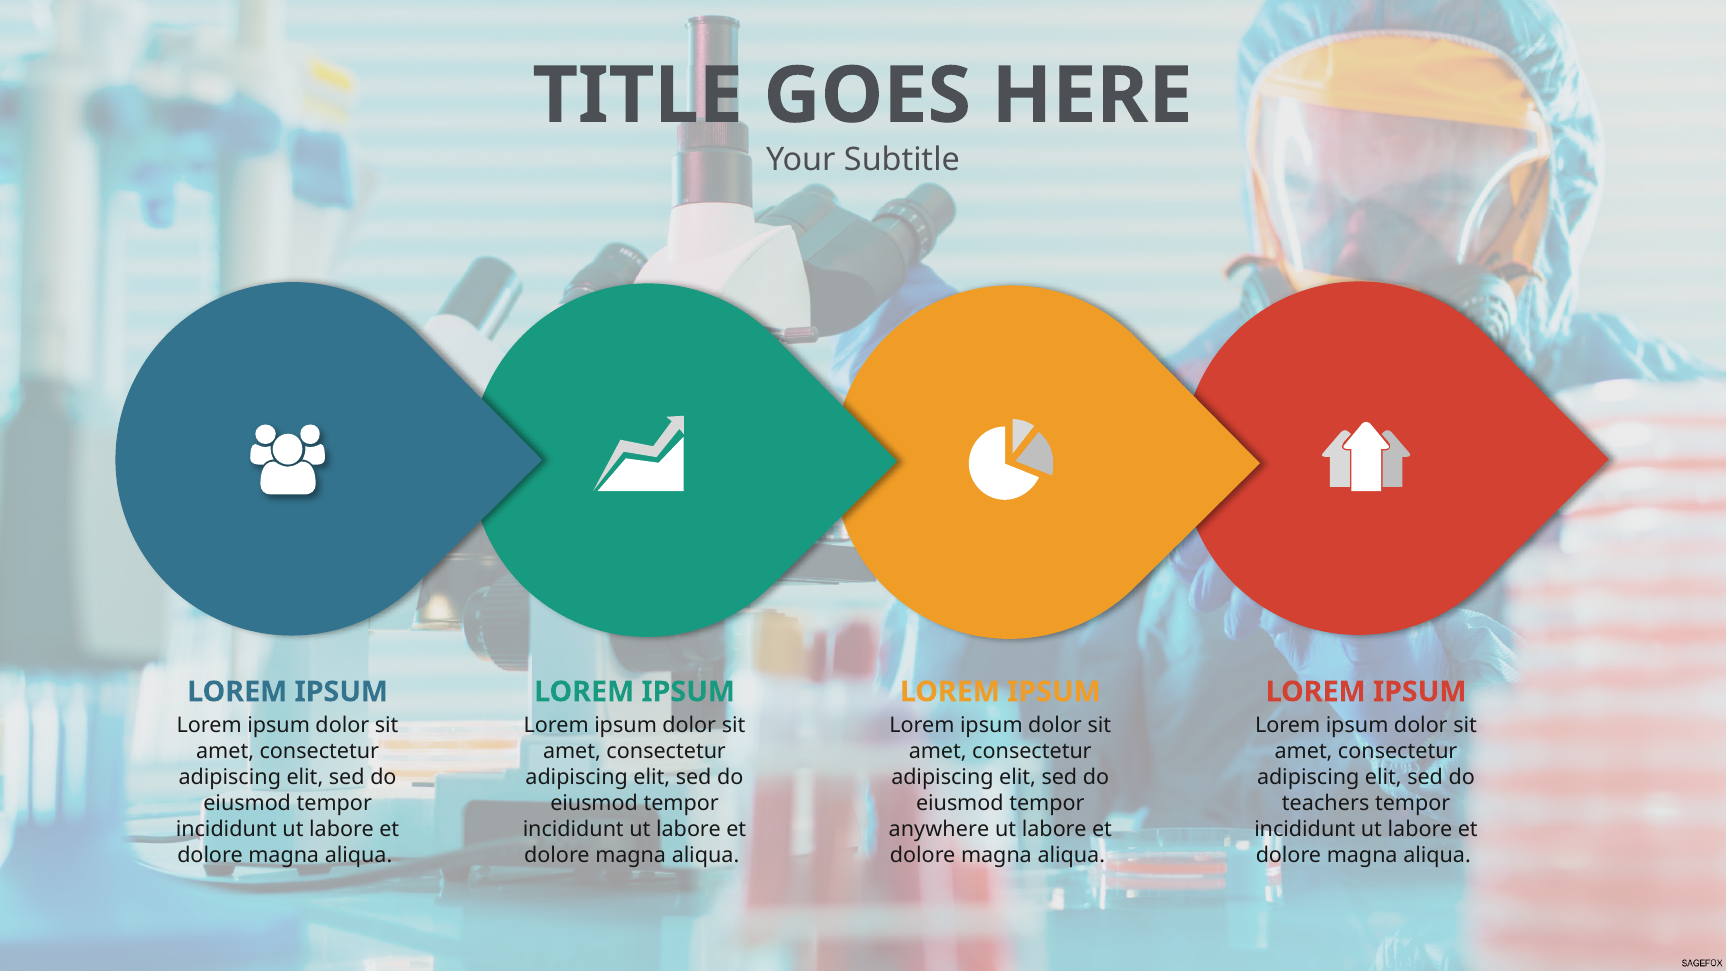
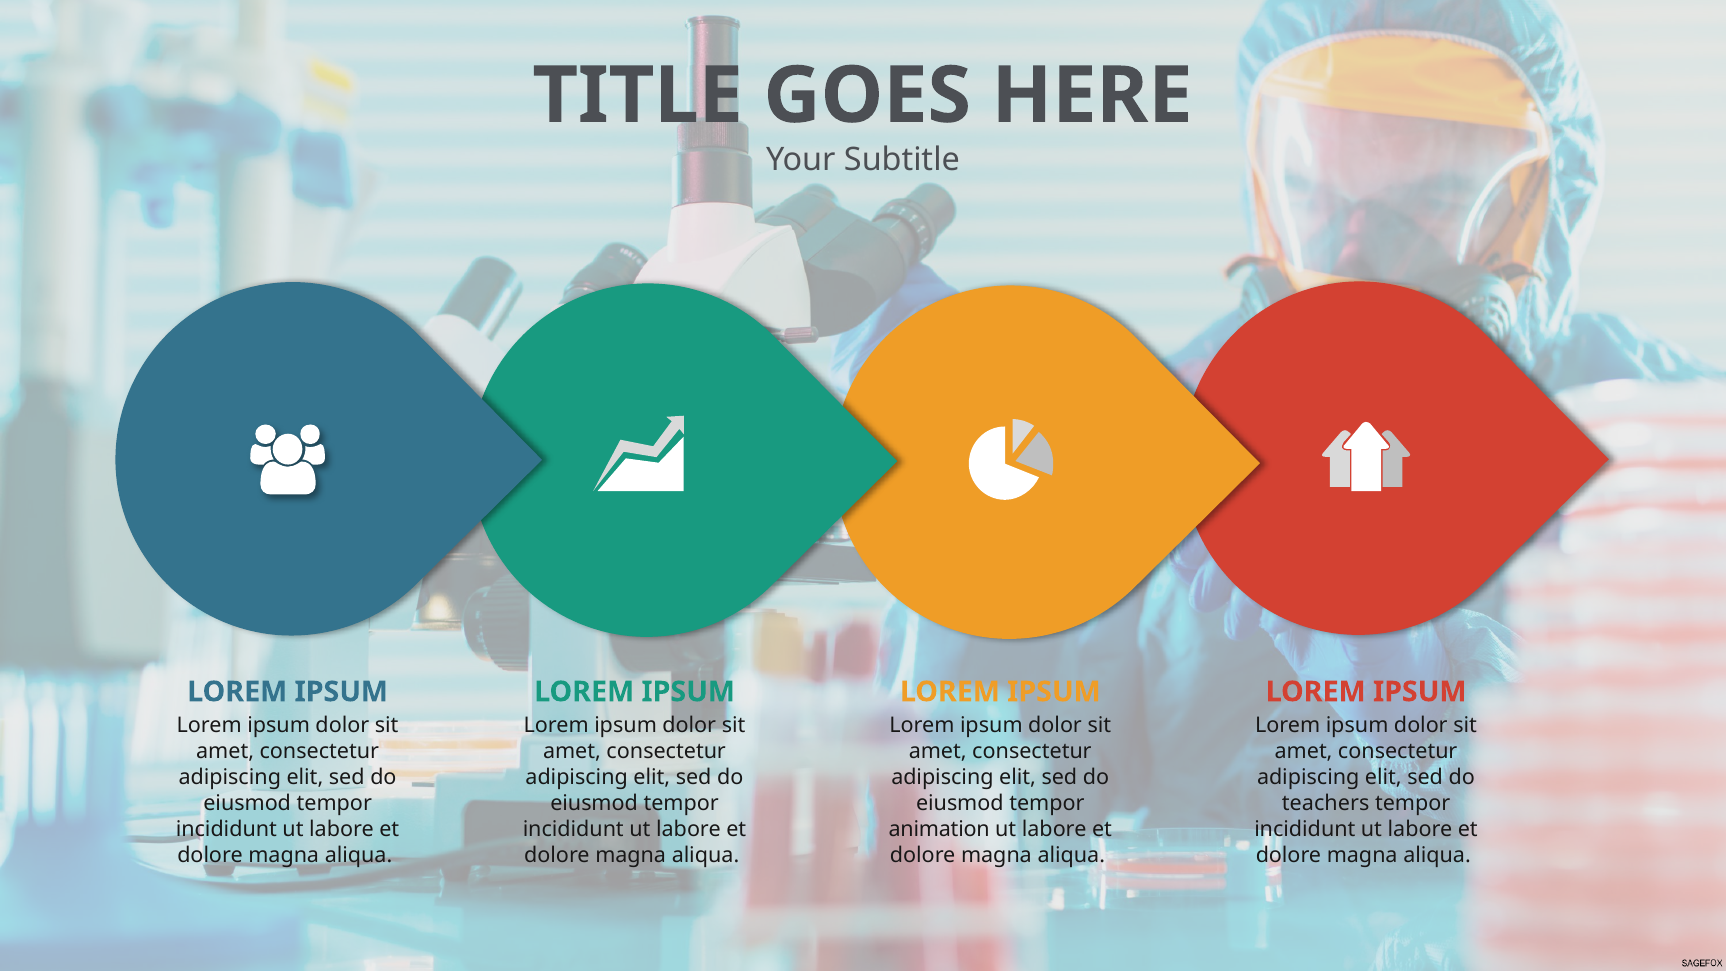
anywhere: anywhere -> animation (939, 829)
